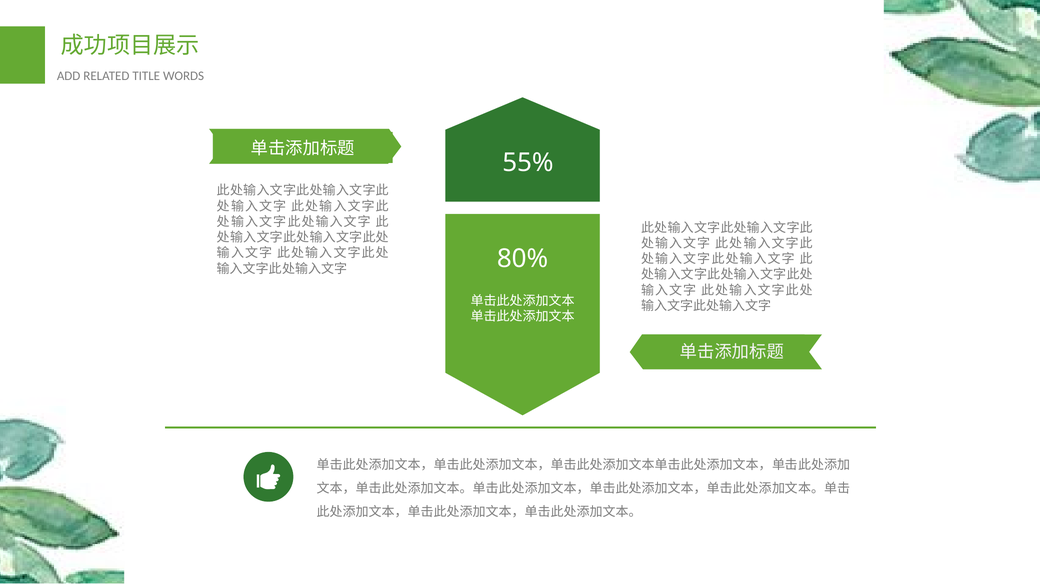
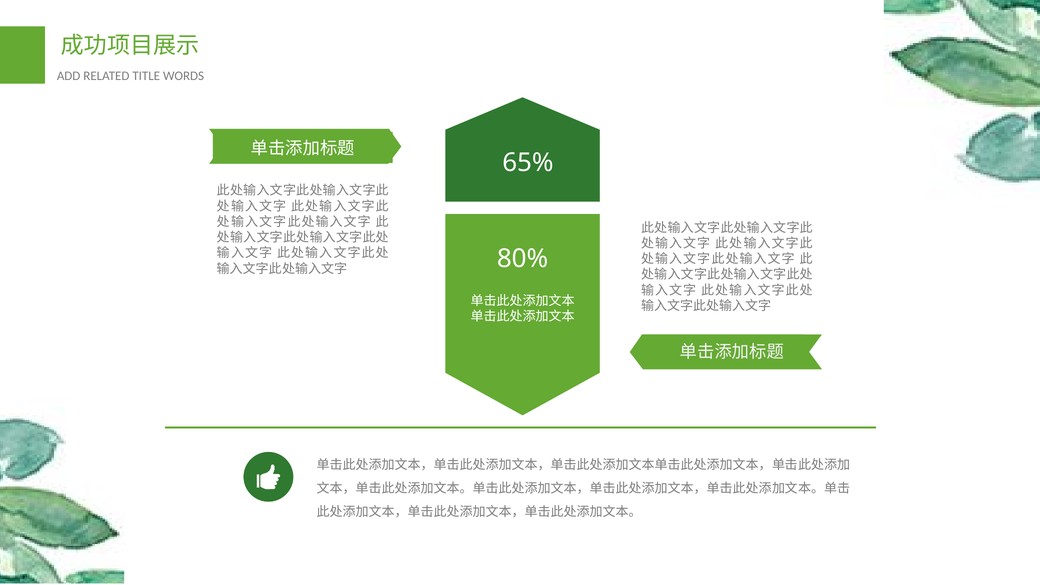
55%: 55% -> 65% (528, 163)
